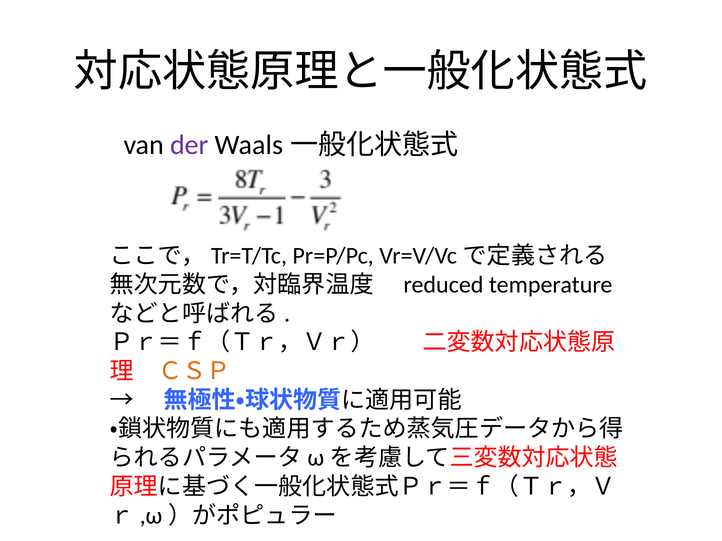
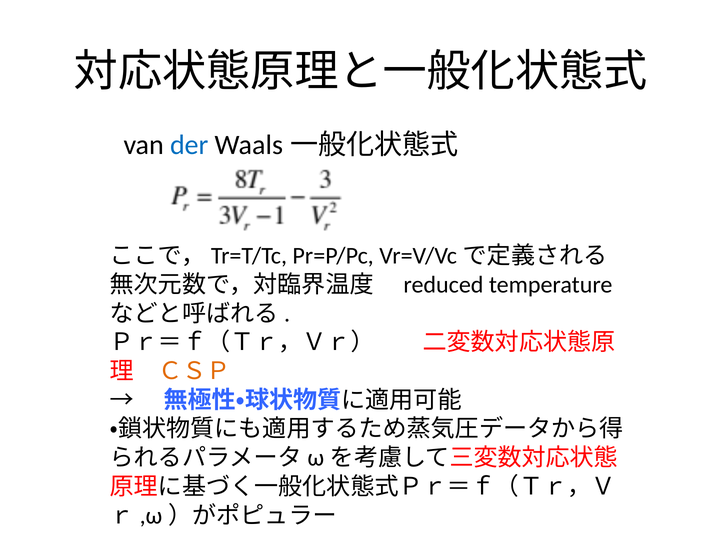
der colour: purple -> blue (189, 145)
